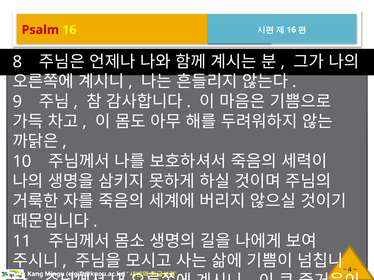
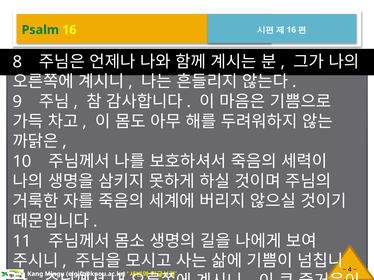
Psalm colour: red -> green (40, 30)
